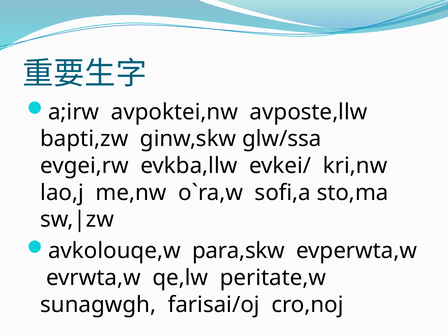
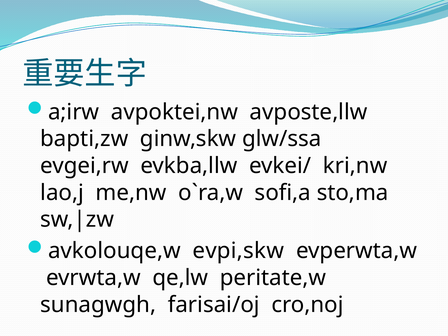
para,skw: para,skw -> evpi,skw (238, 251)
